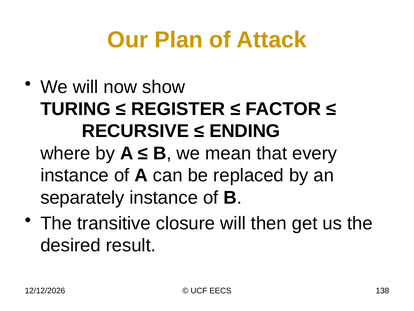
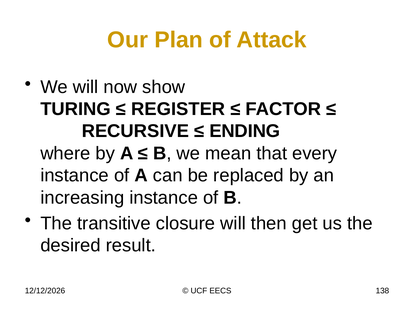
separately: separately -> increasing (82, 197)
